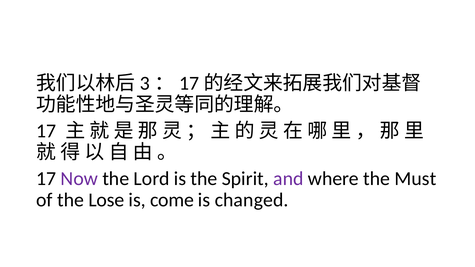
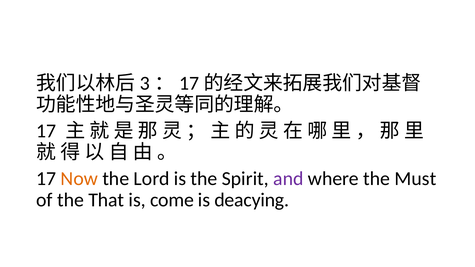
Now colour: purple -> orange (79, 179)
Lose: Lose -> That (106, 200)
changed: changed -> deacying (252, 200)
